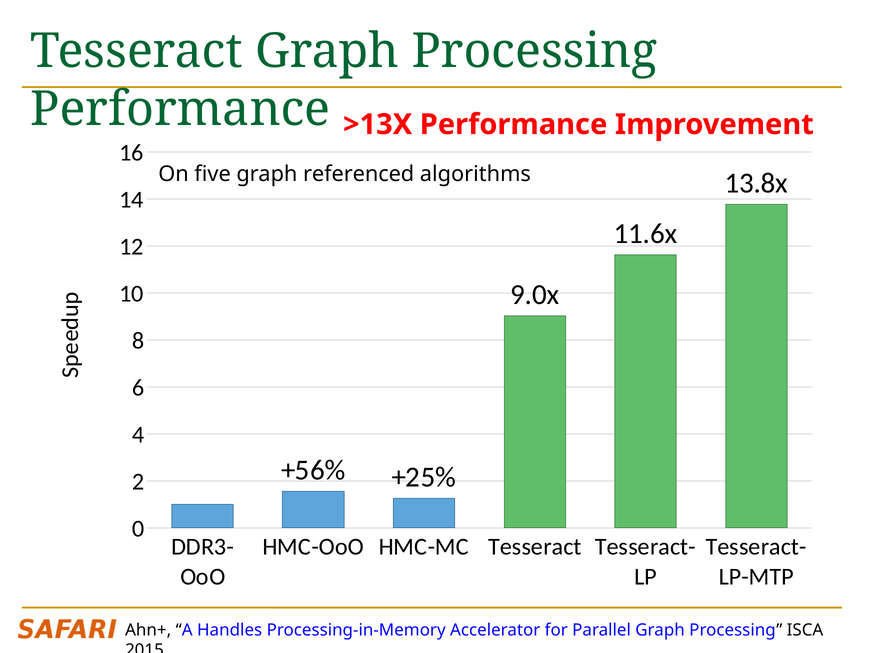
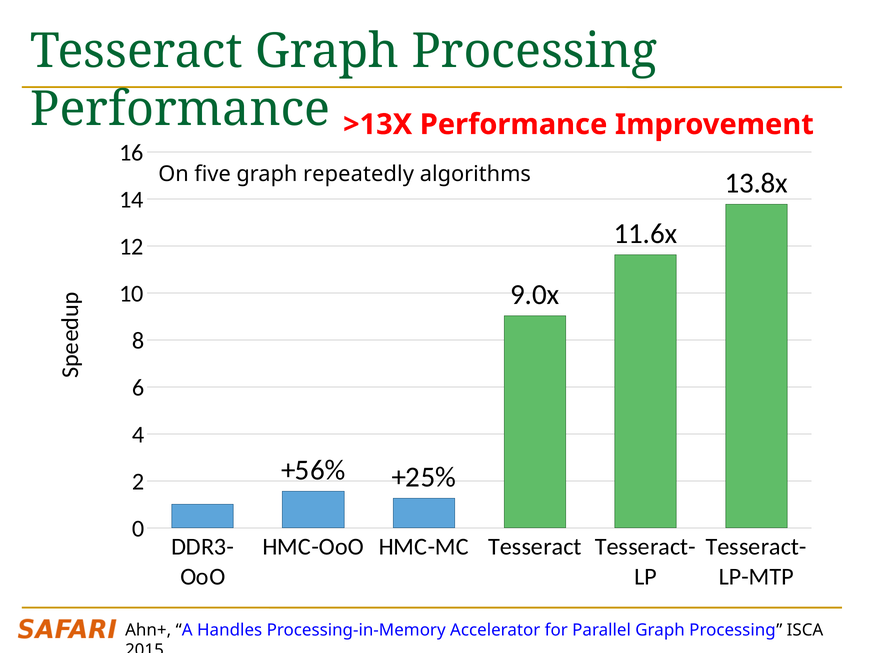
referenced: referenced -> repeatedly (359, 174)
